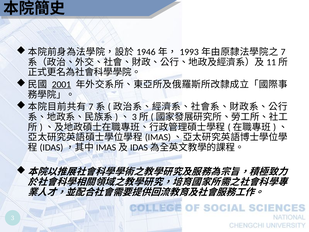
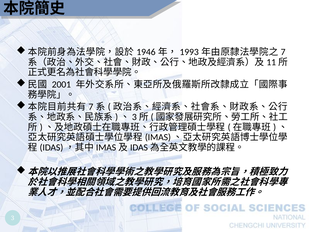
2001 underline: present -> none (61, 84)
